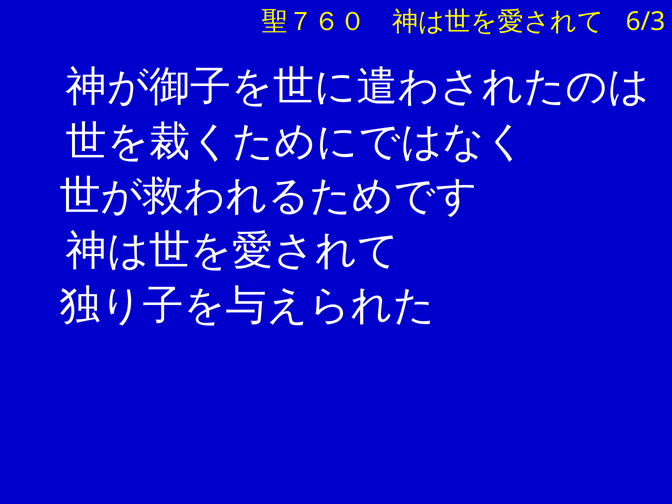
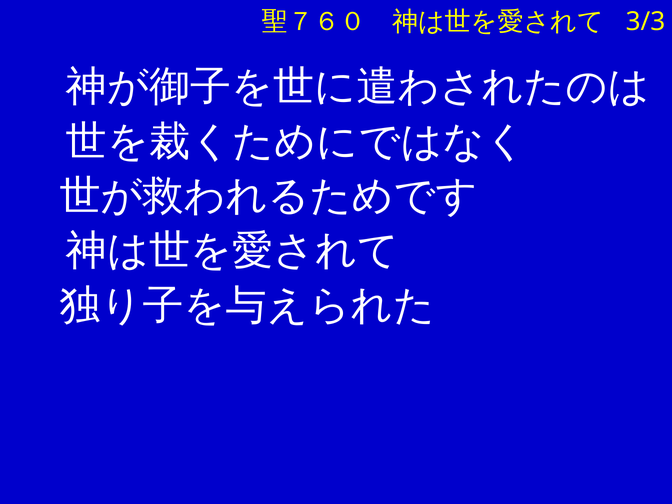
6/3: 6/3 -> 3/3 (645, 21)
